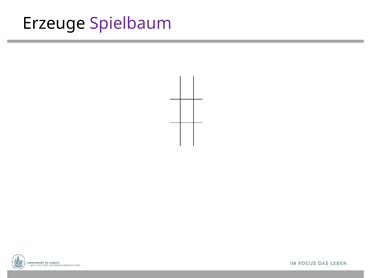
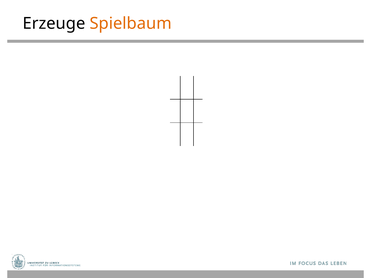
Spielbaum colour: purple -> orange (131, 23)
